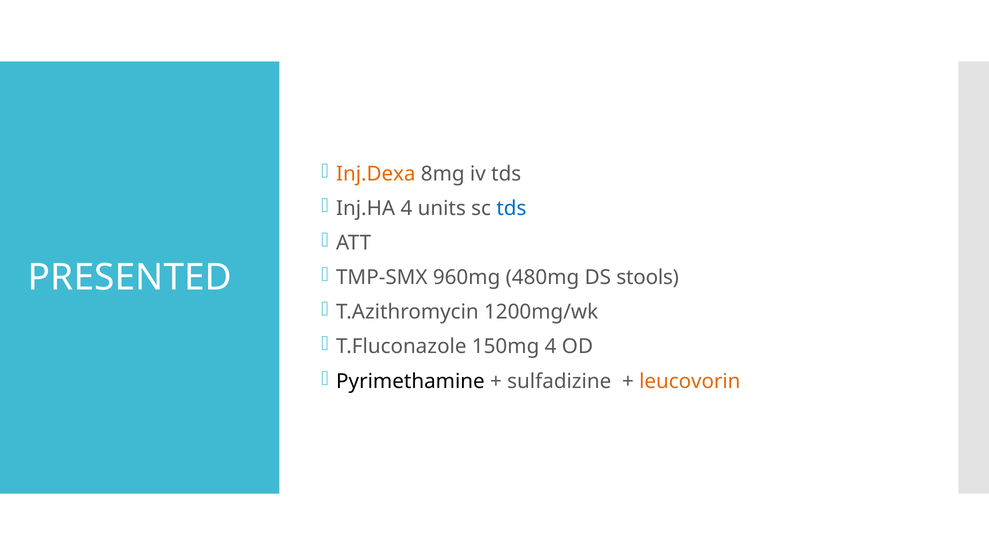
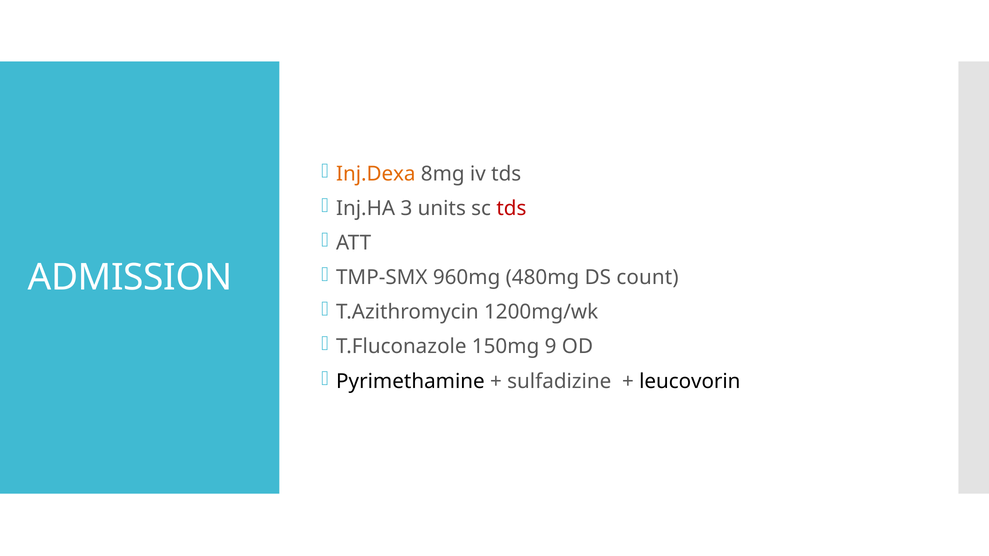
Inj.HA 4: 4 -> 3 (406, 208)
tds colour: blue -> red (511, 208)
stools: stools -> count (647, 278)
PRESENTED: PRESENTED -> ADMISSION (130, 278)
150mg 4: 4 -> 9 (551, 347)
leucovorin colour: orange -> black (690, 381)
